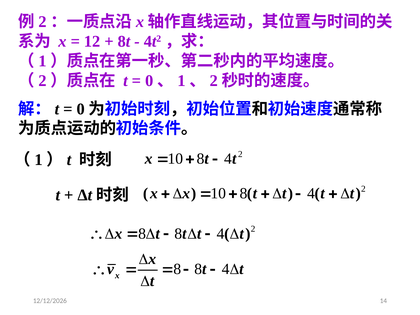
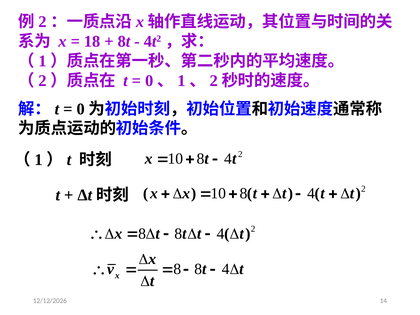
12: 12 -> 18 (92, 41)
